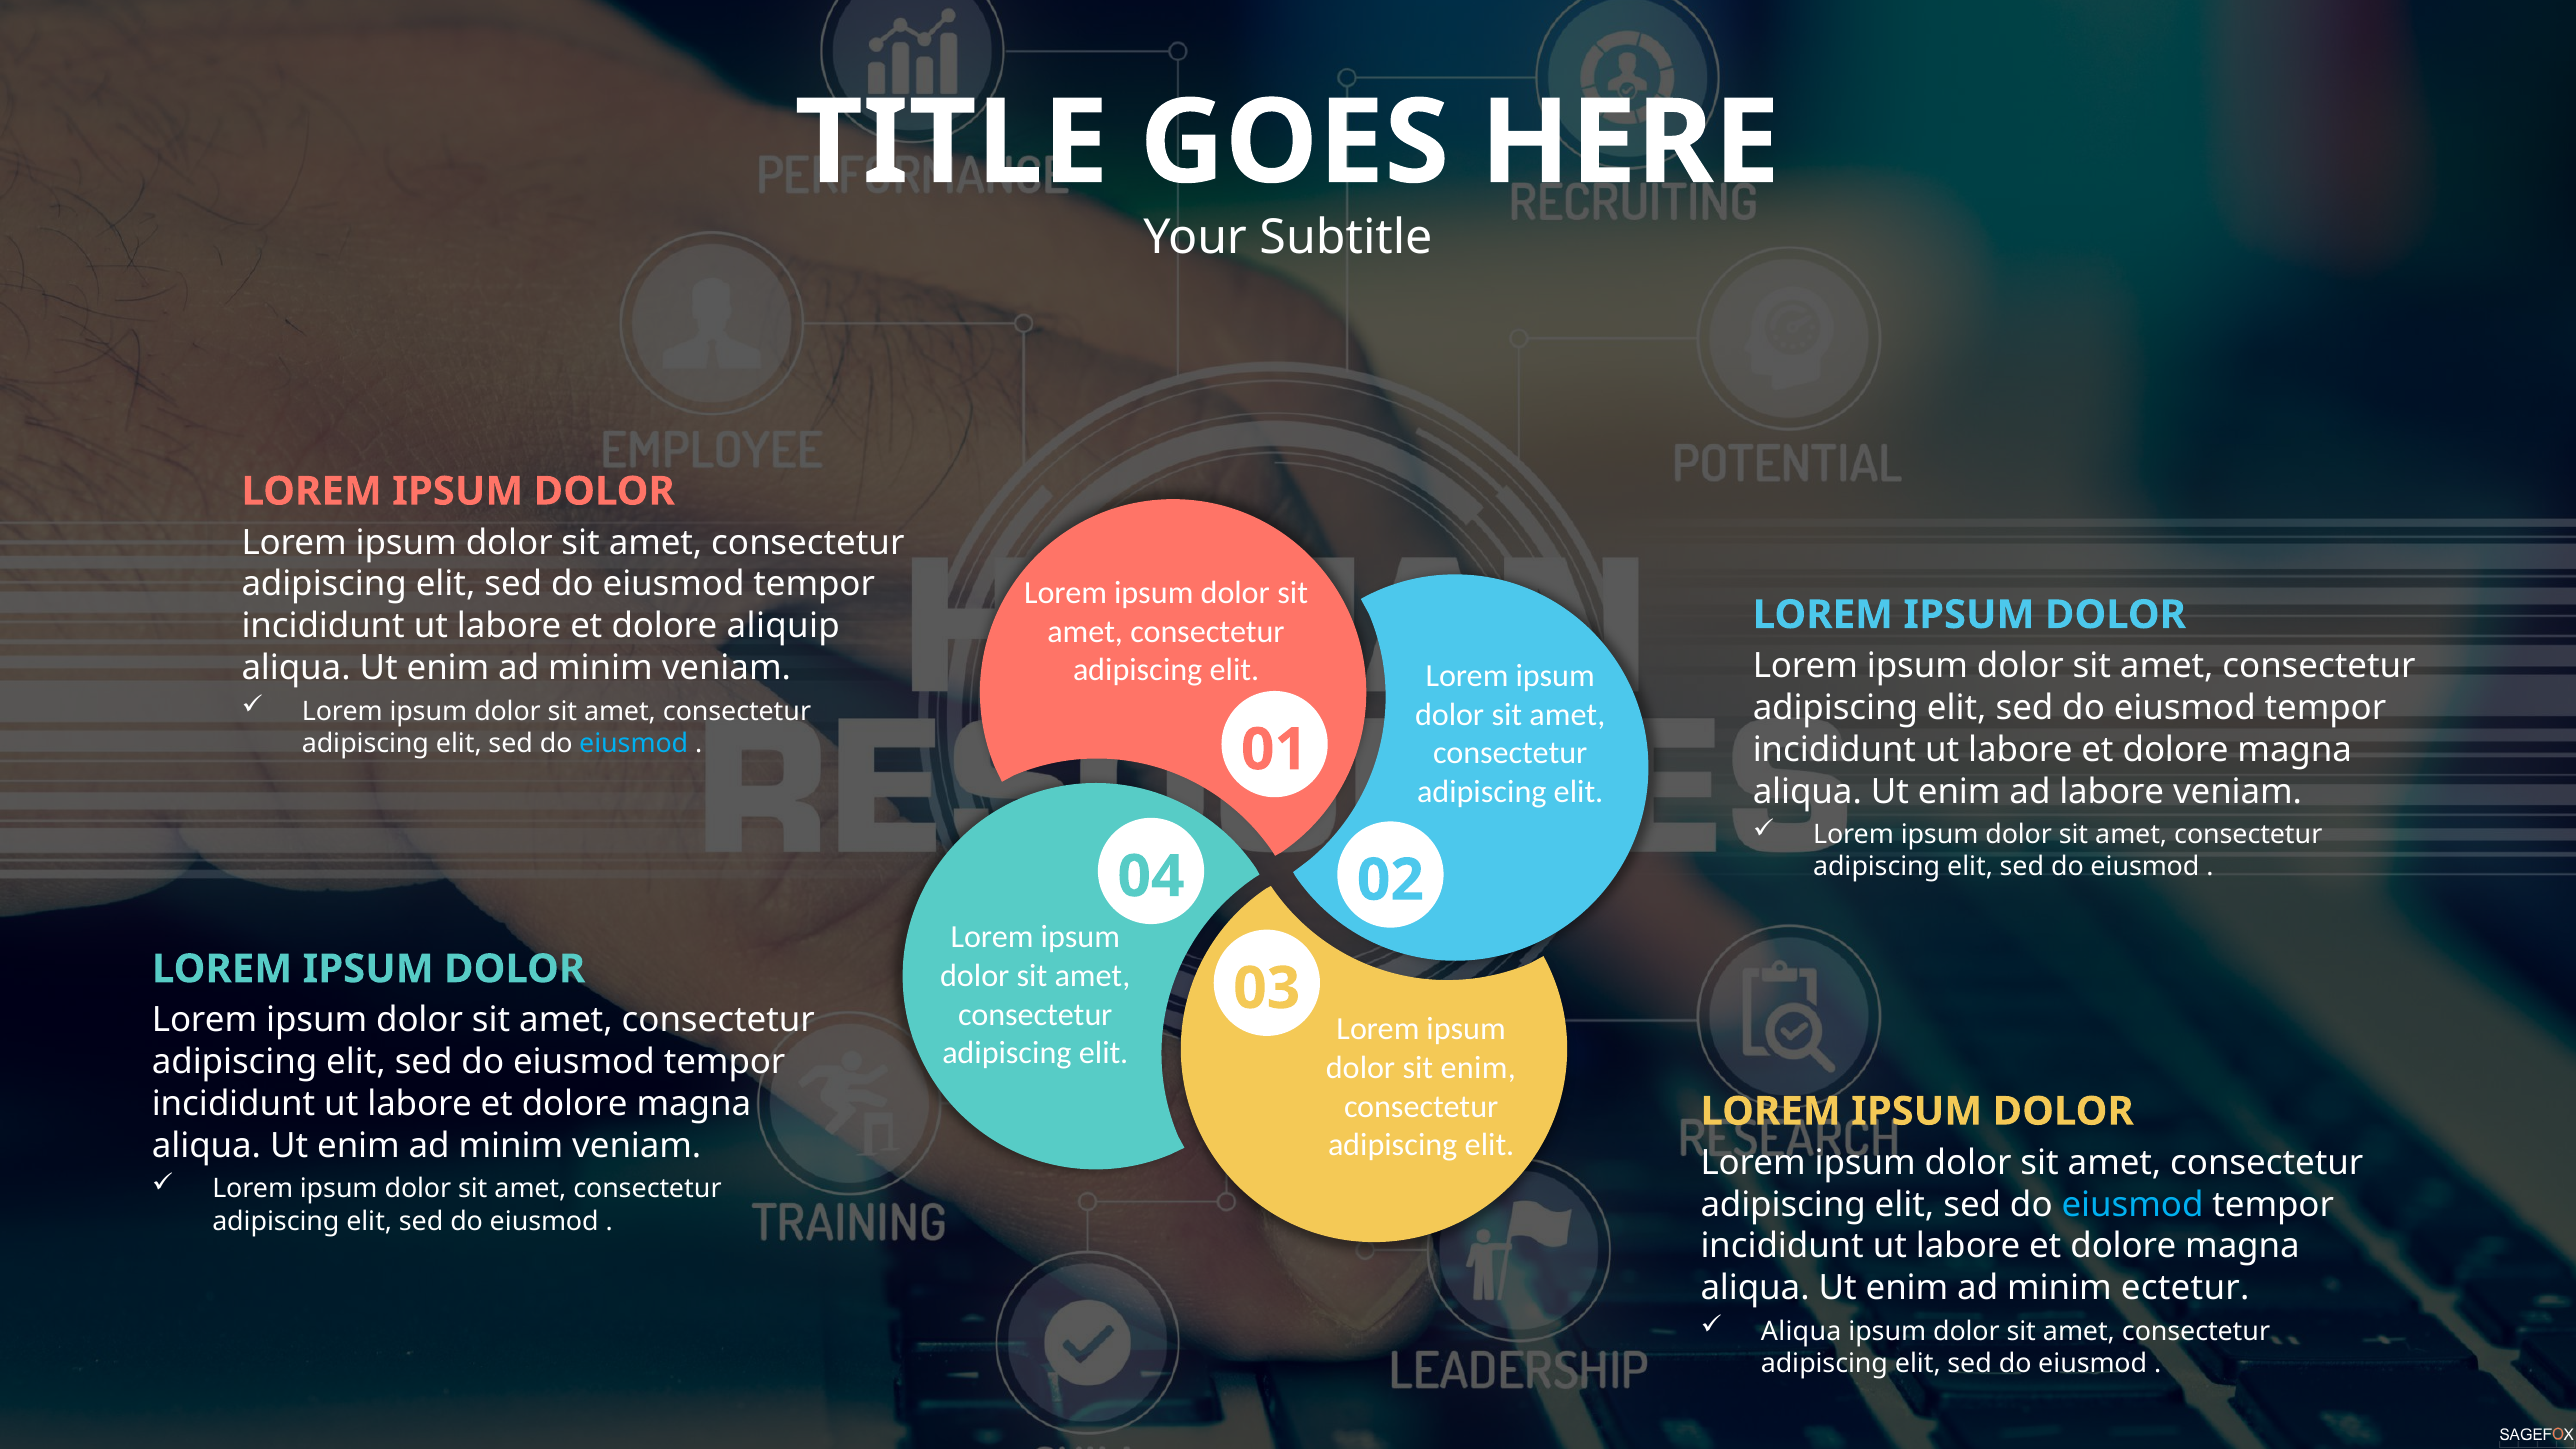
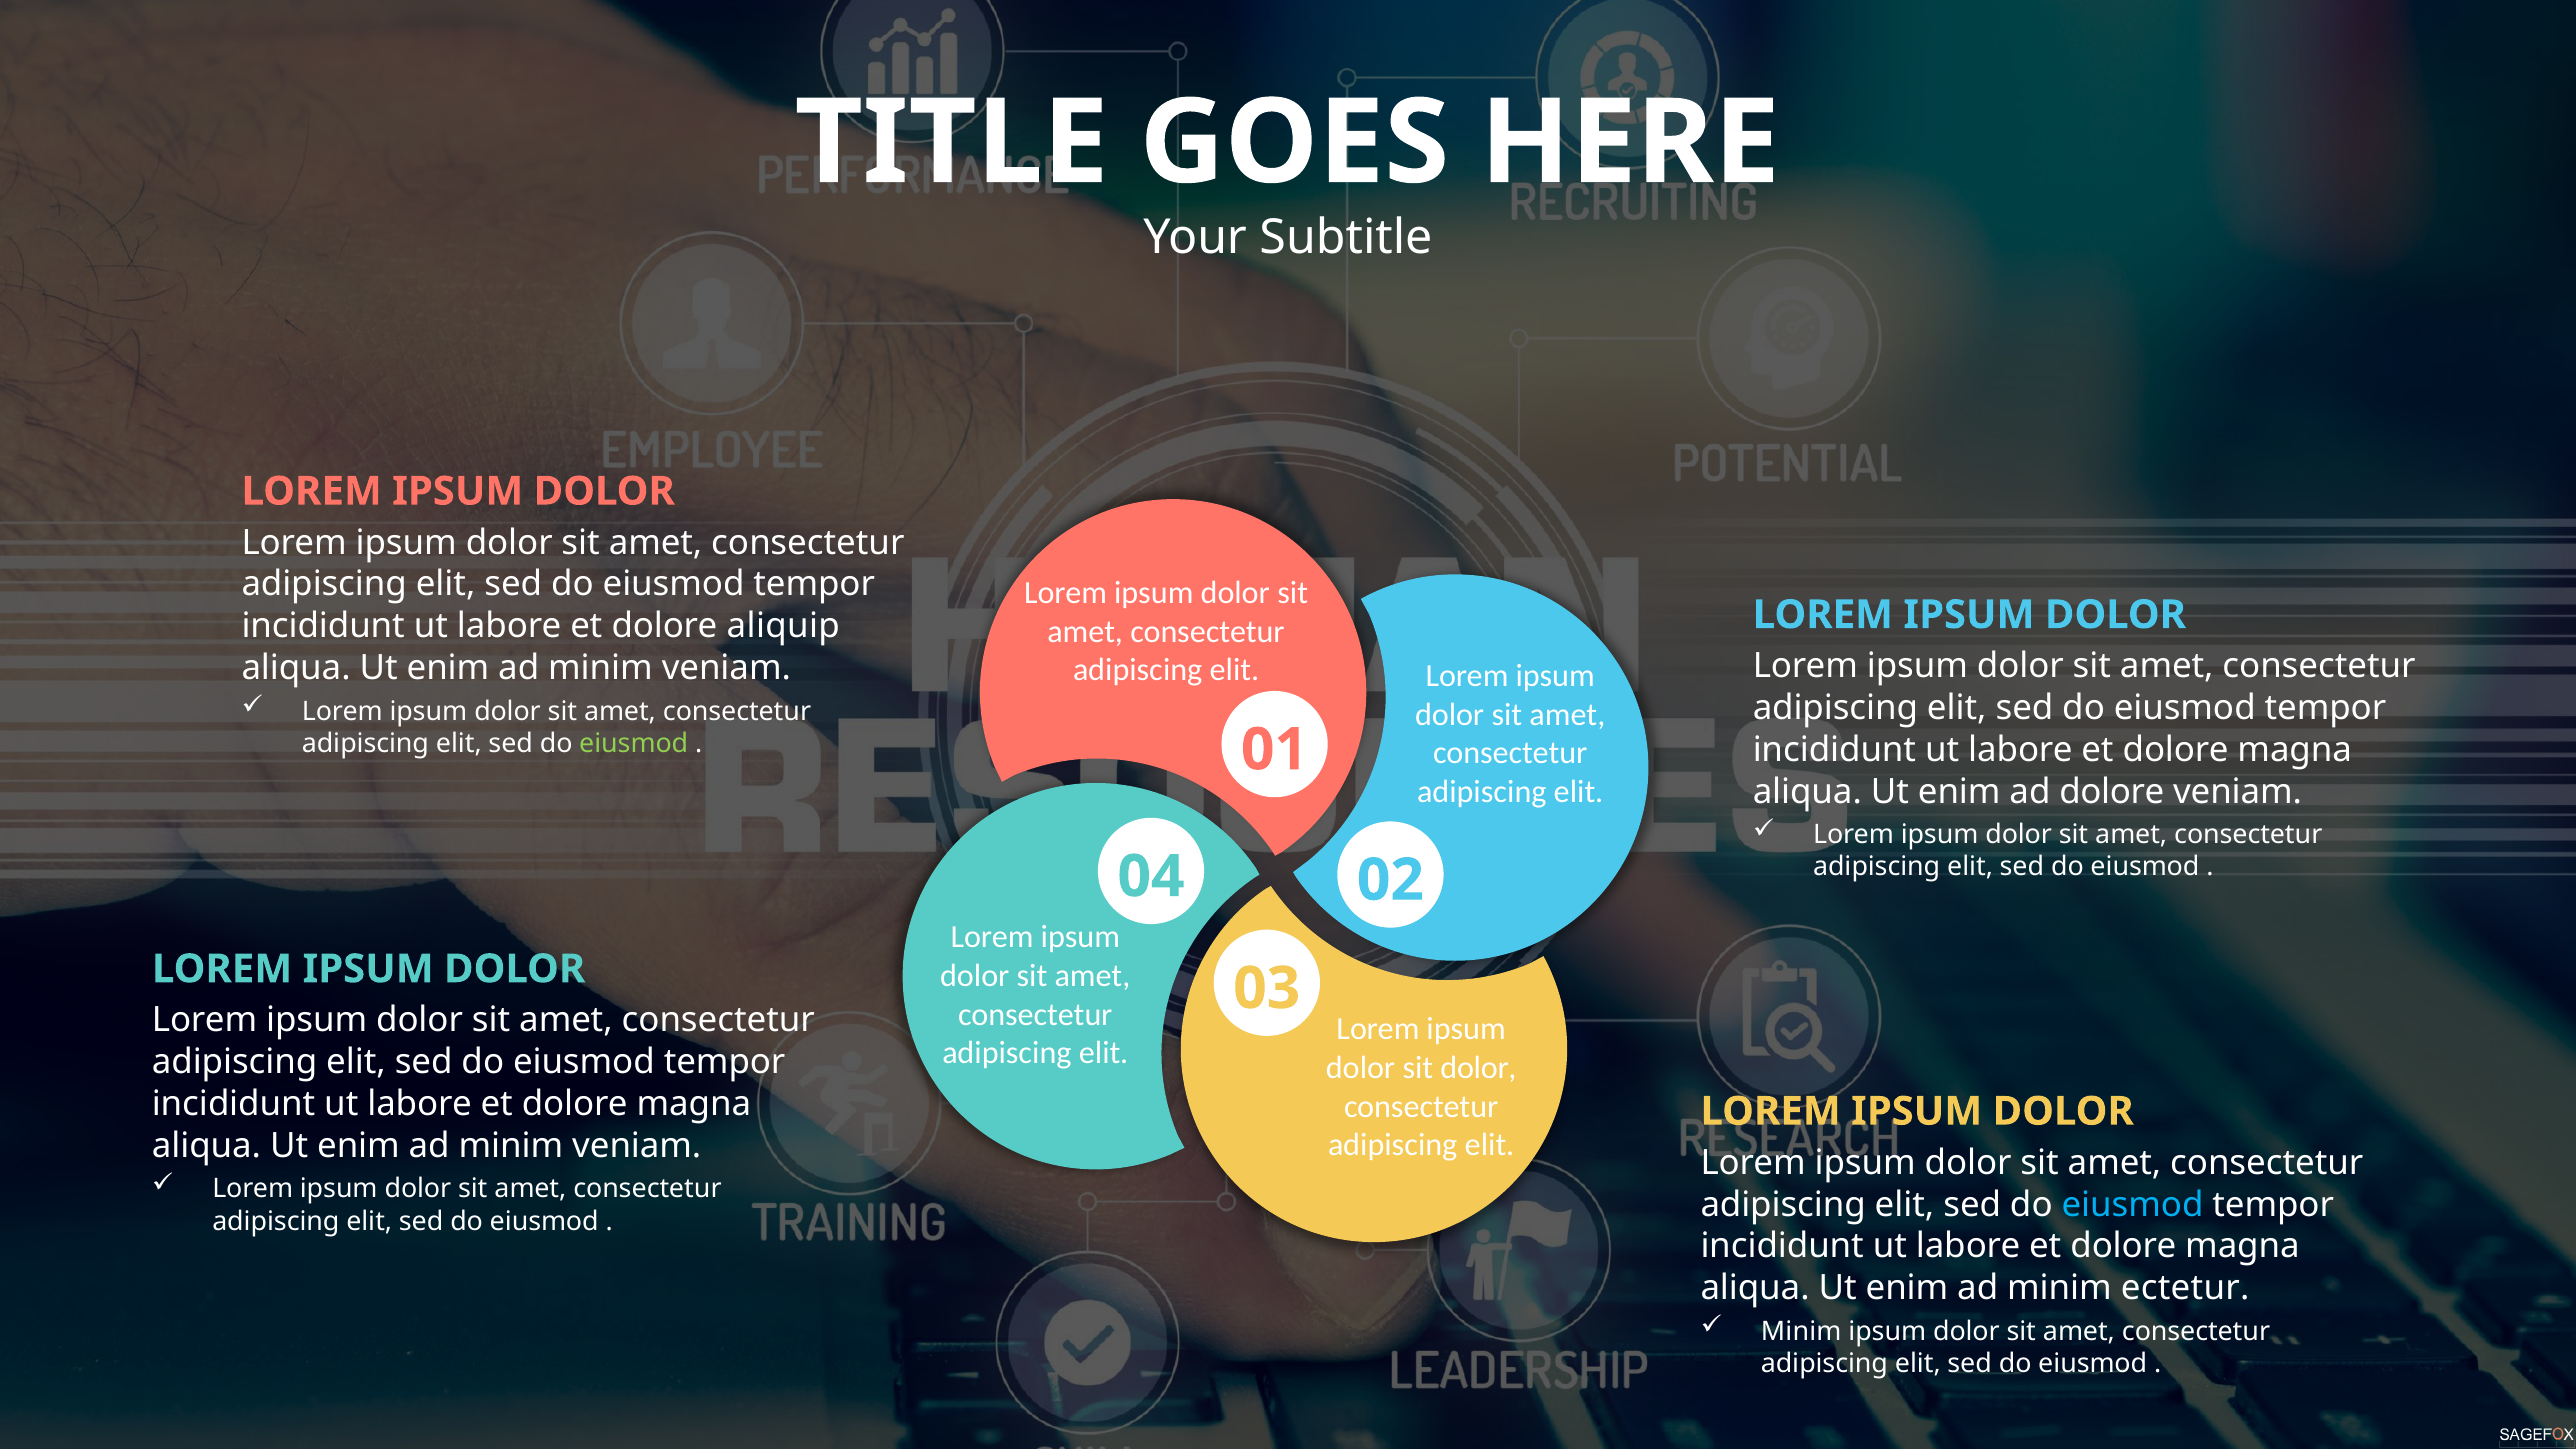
eiusmod colour: light blue -> light green (634, 743)
ad labore: labore -> dolore (2112, 792)
sit enim: enim -> dolor (1478, 1068)
Aliqua: Aliqua -> Minim (1801, 1331)
